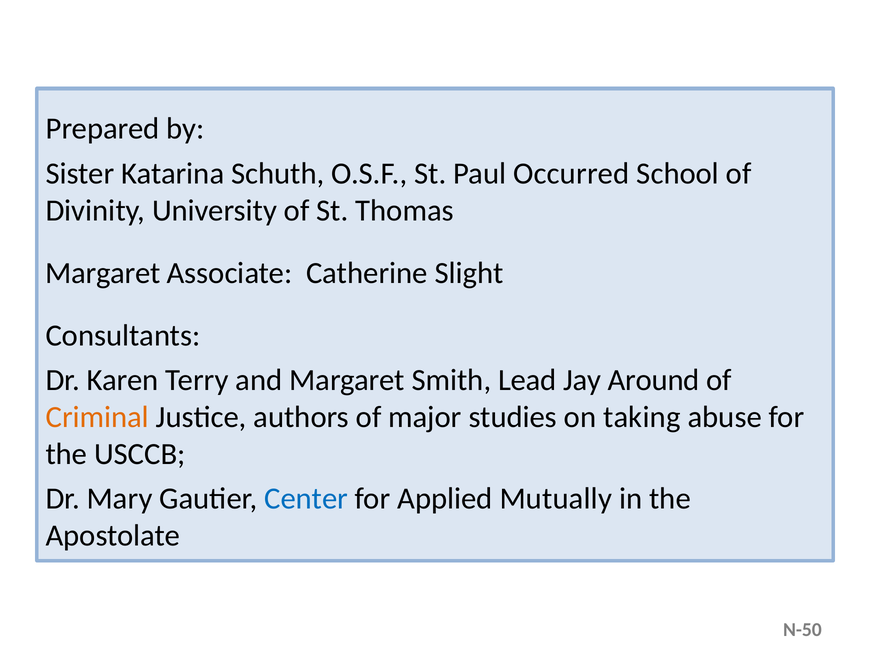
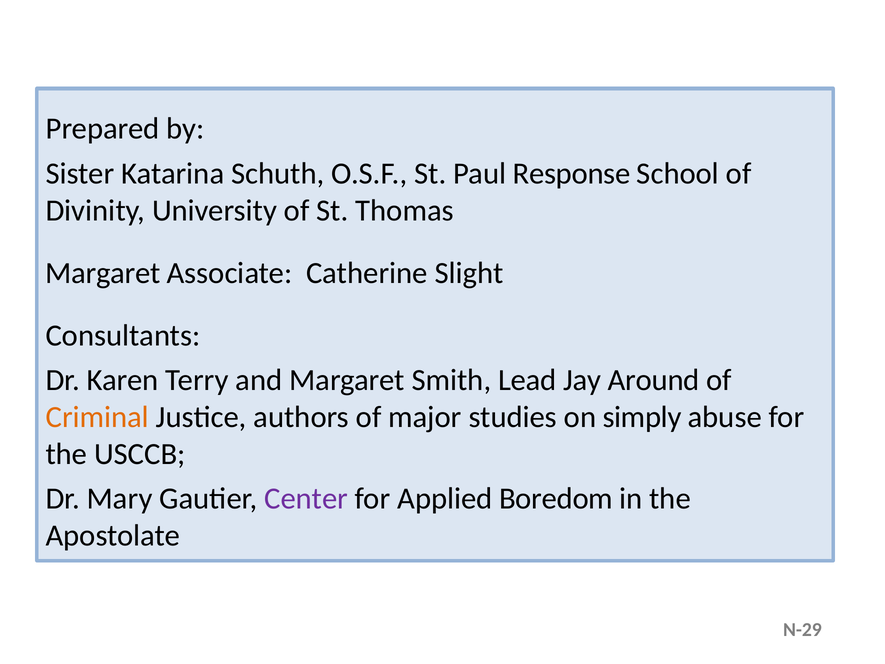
Occurred: Occurred -> Response (572, 173)
taking: taking -> simply (642, 417)
Center colour: blue -> purple (306, 498)
Mutually: Mutually -> Boredom (556, 498)
N-50: N-50 -> N-29 (802, 630)
